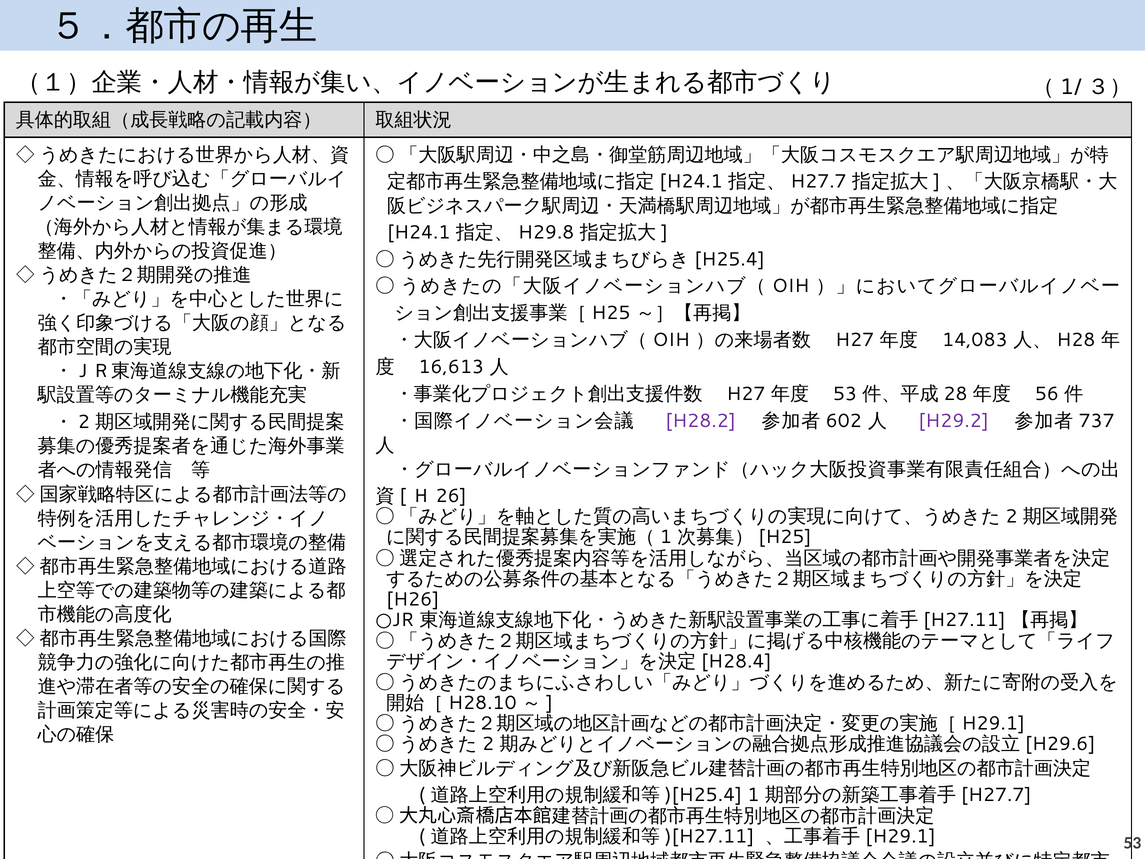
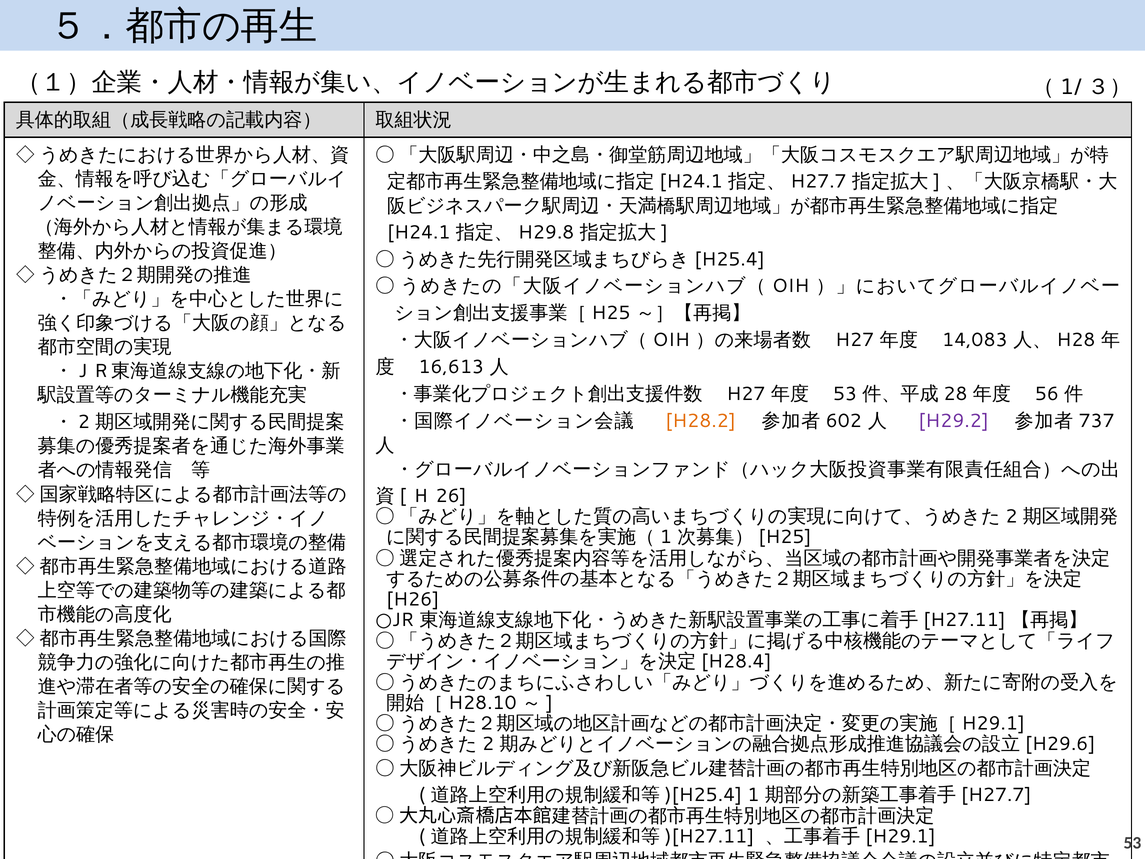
H28.2 colour: purple -> orange (701, 421)
